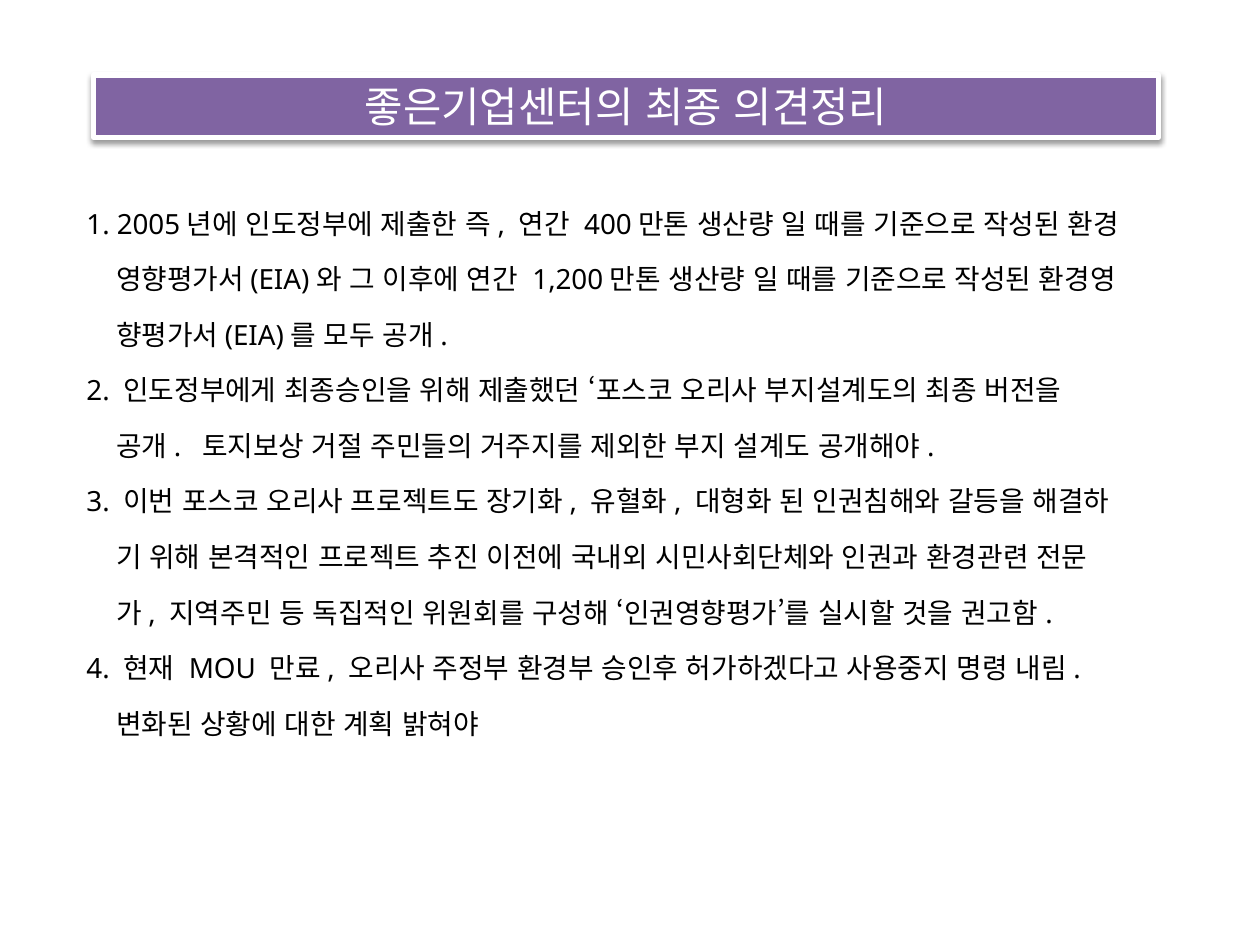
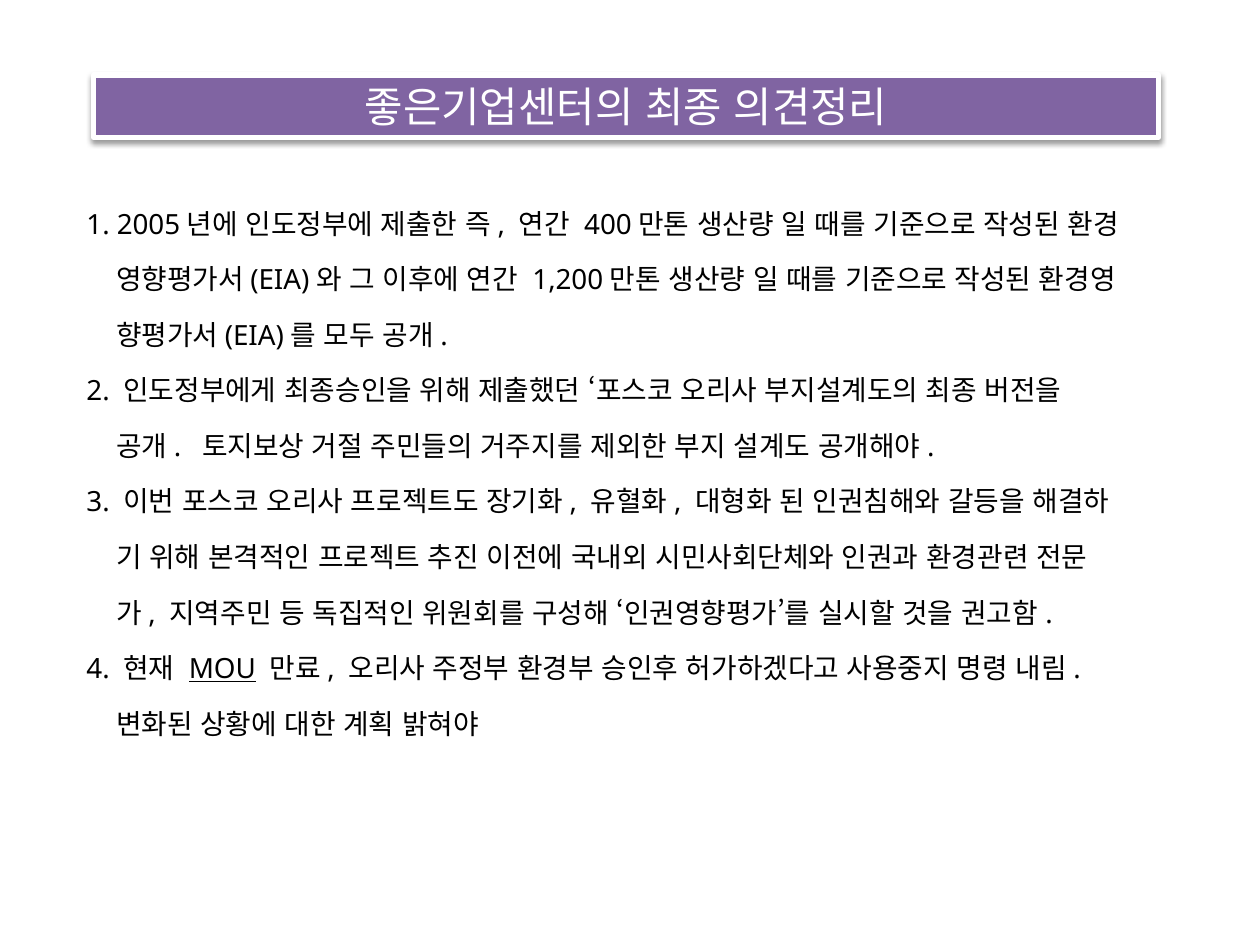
MOU underline: none -> present (222, 669)
